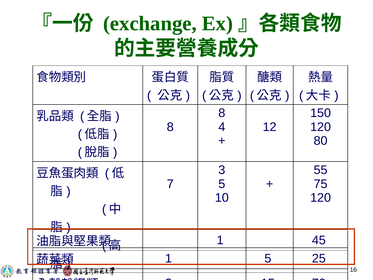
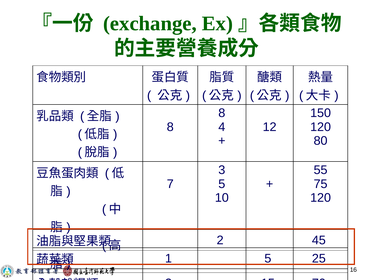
1: 1 -> 2 (220, 240)
